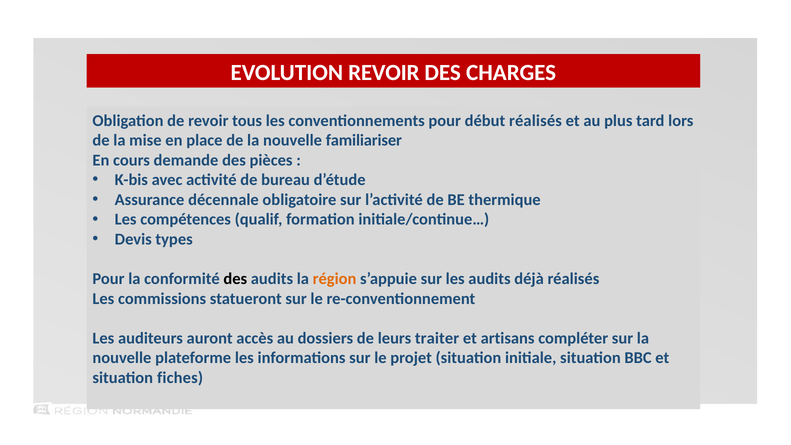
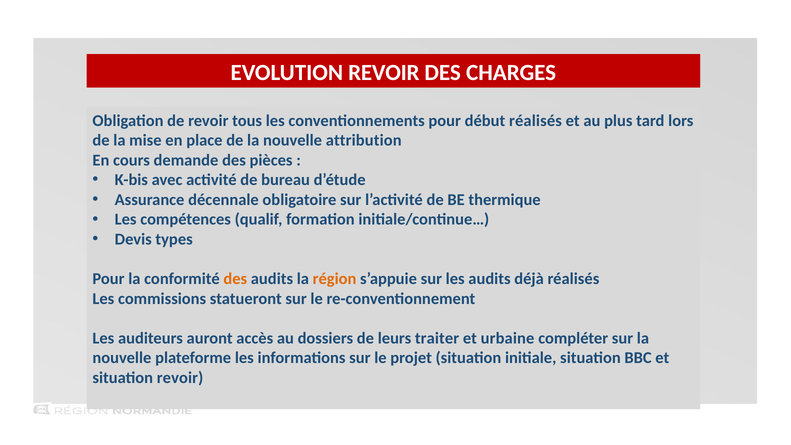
familiariser: familiariser -> attribution (364, 140)
des colour: black -> orange (235, 279)
artisans: artisans -> urbaine (507, 338)
situation fiches: fiches -> revoir (180, 378)
